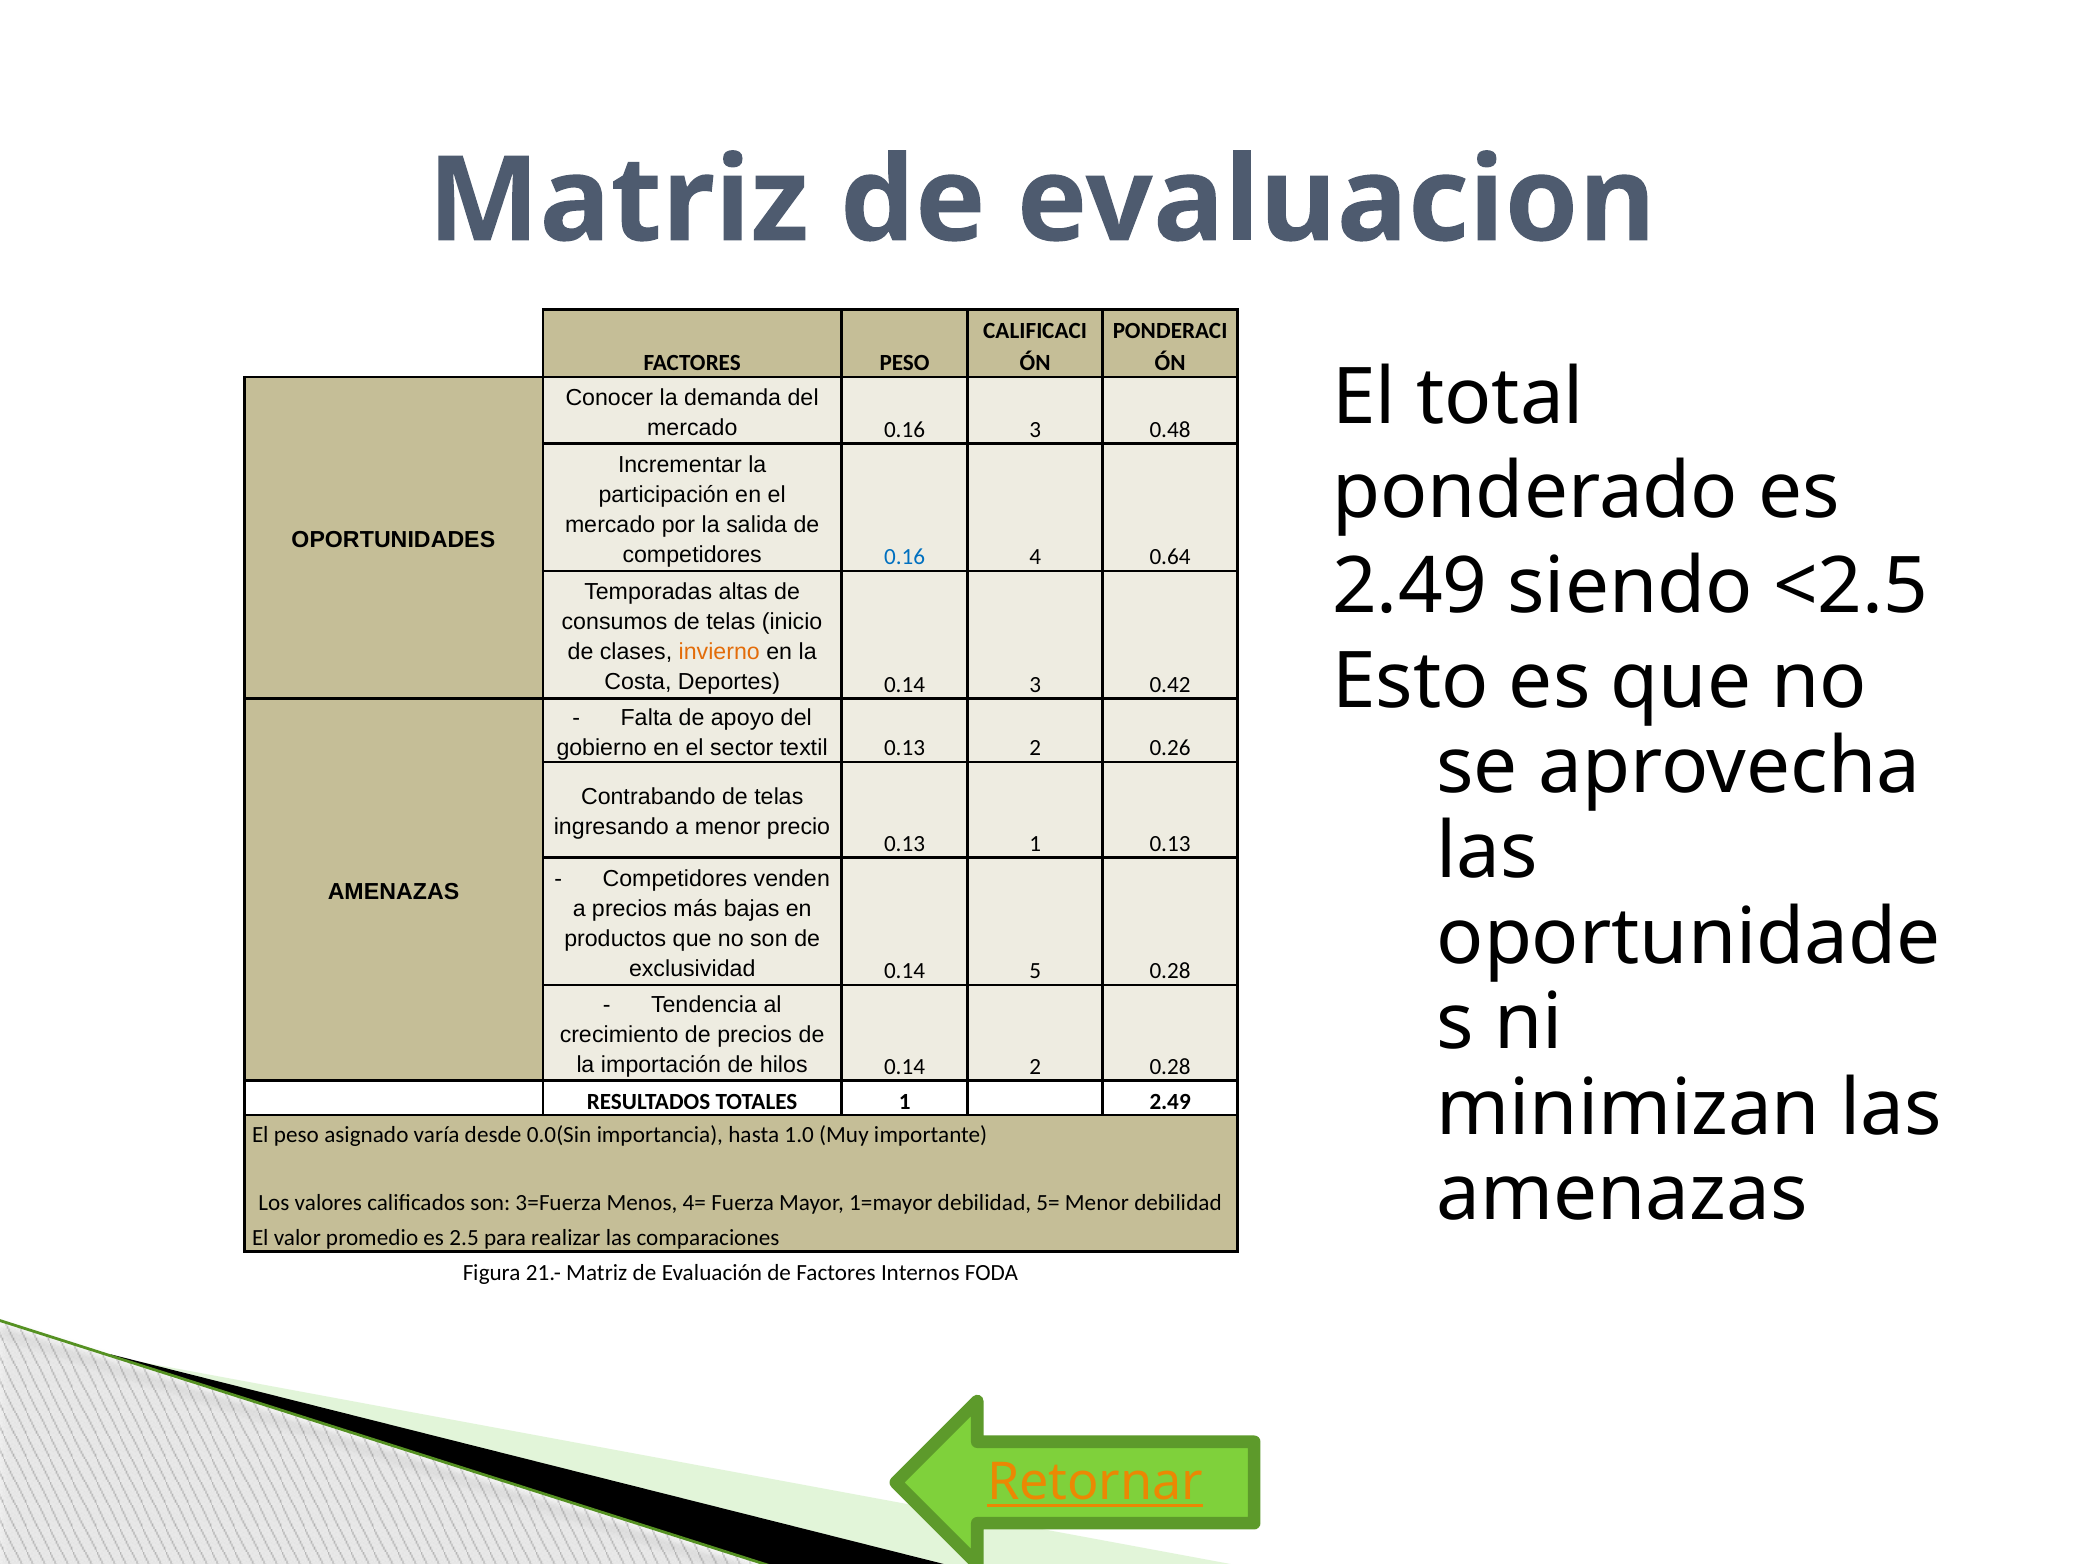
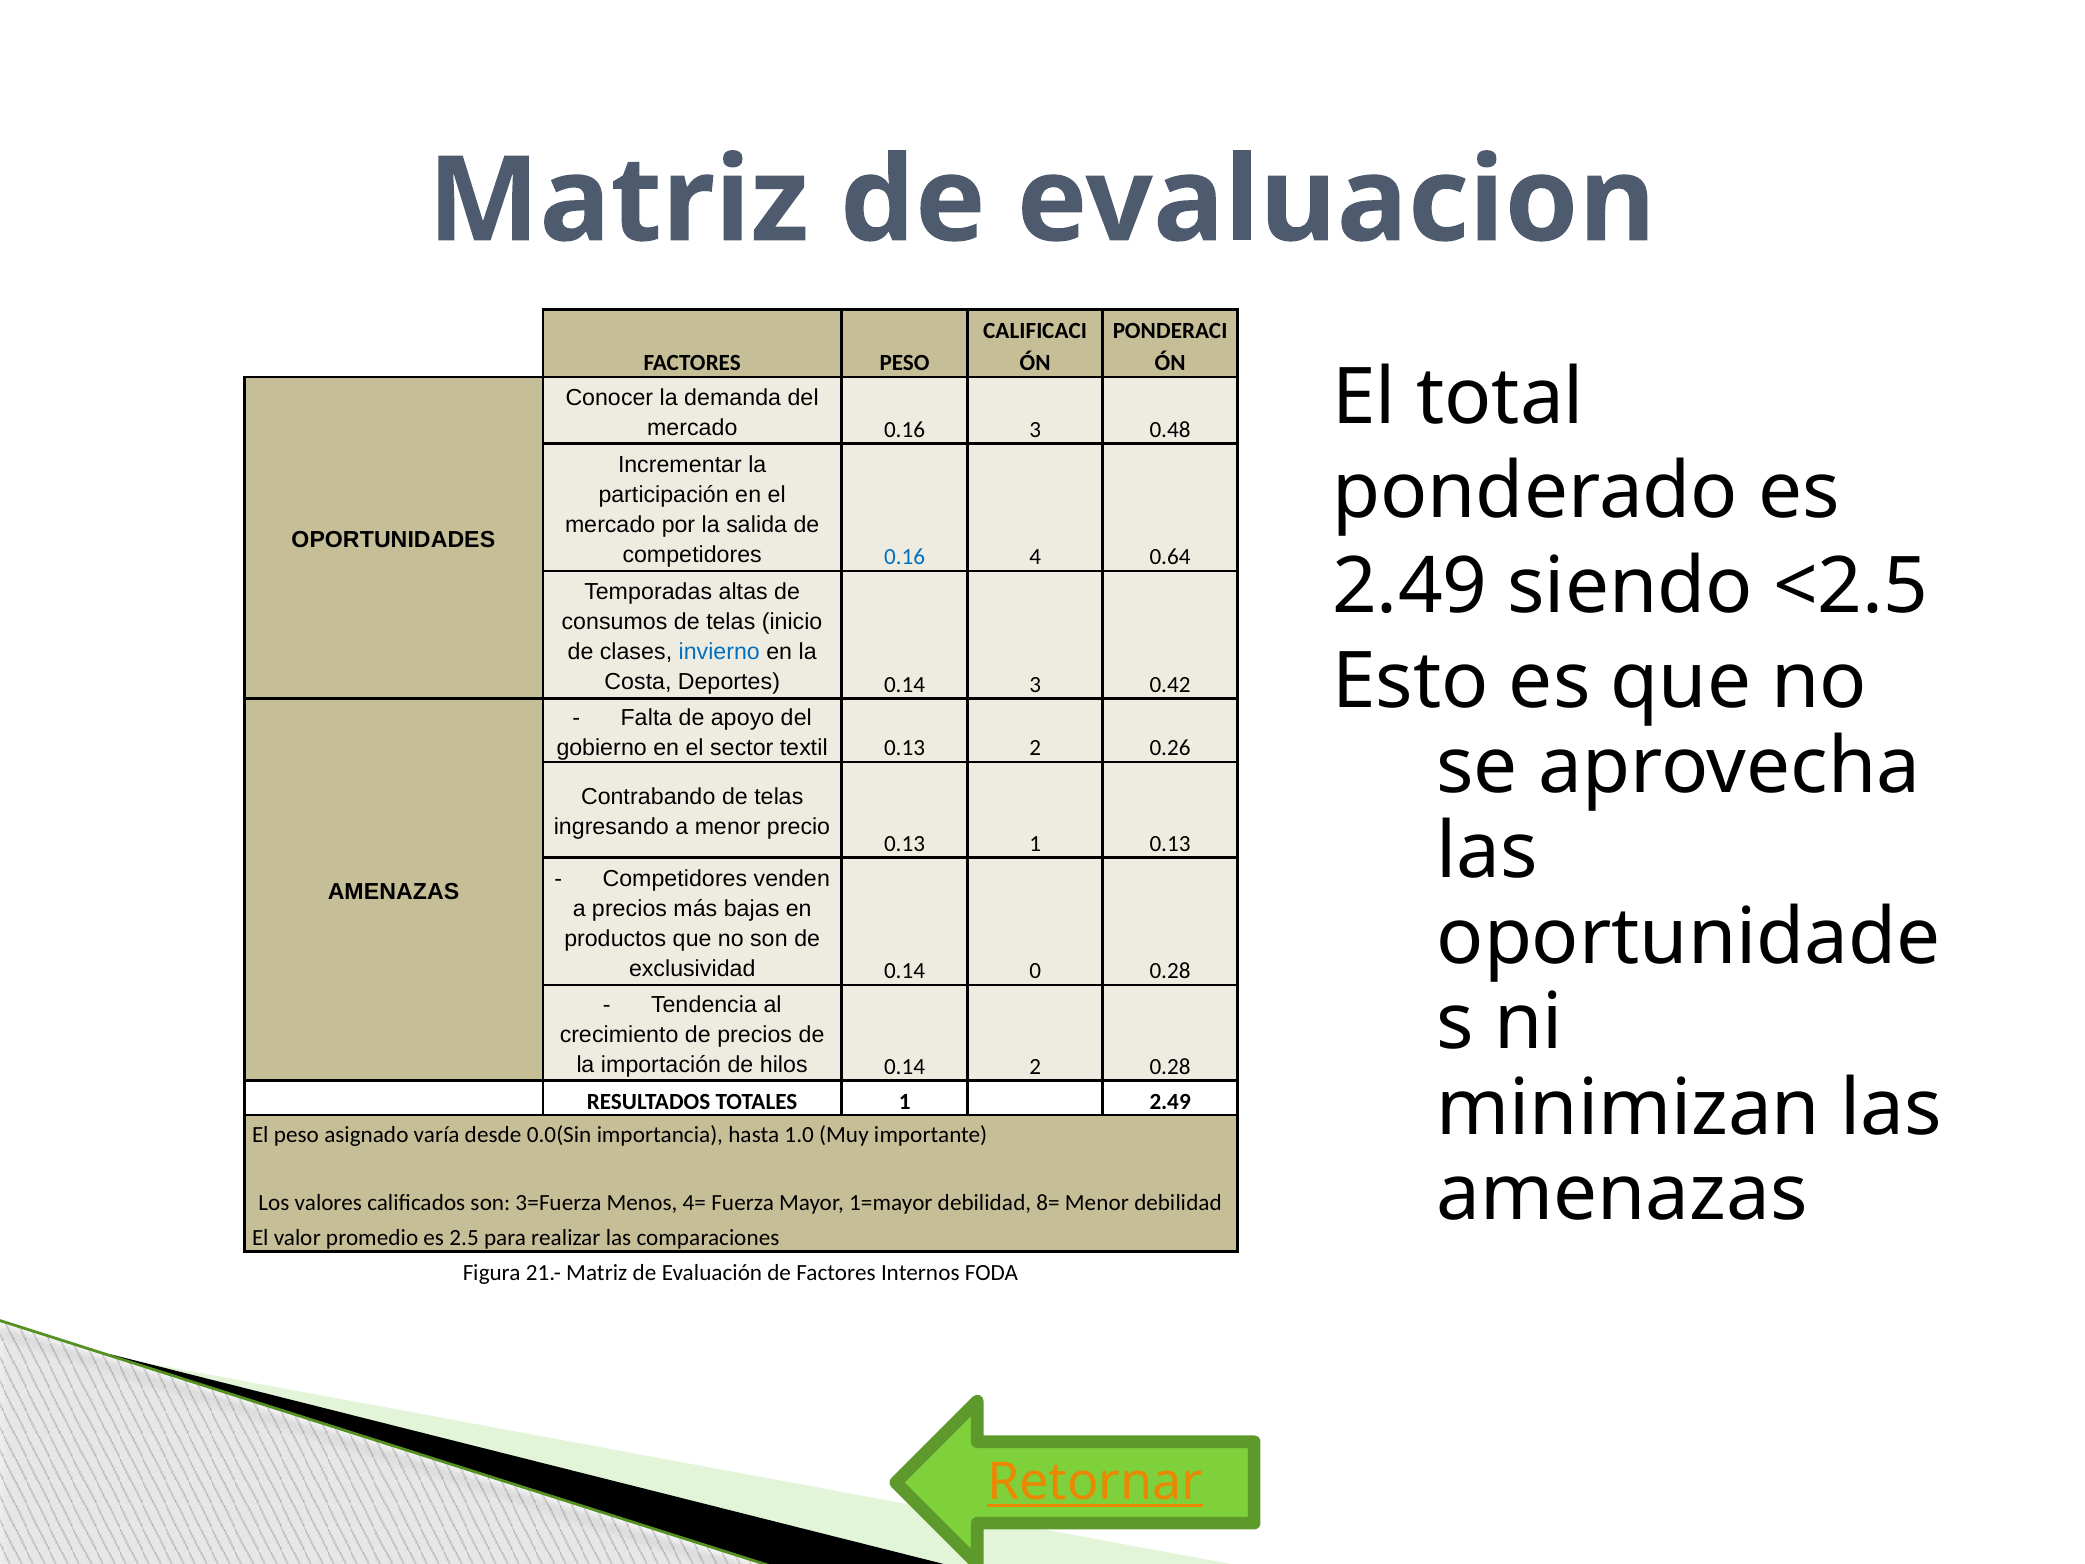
invierno colour: orange -> blue (719, 652)
5: 5 -> 0 (1035, 971)
5=: 5= -> 8= (1048, 1202)
